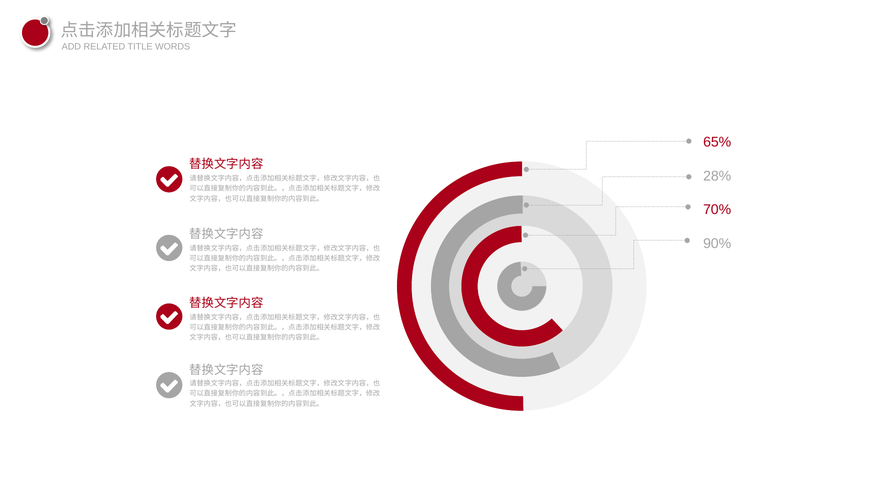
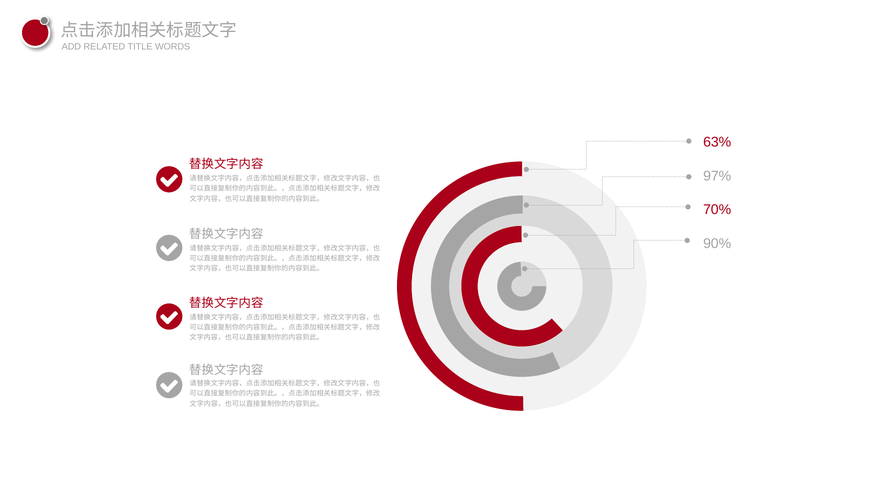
65%: 65% -> 63% (717, 142)
28%: 28% -> 97% (717, 176)
